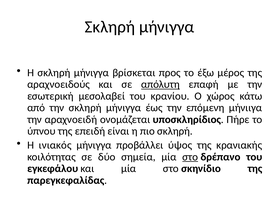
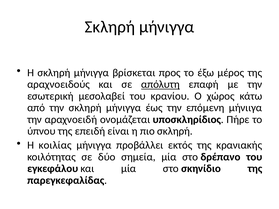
ινιακός: ινιακός -> κοιλίας (55, 145)
ύψος: ύψος -> εκτός (180, 145)
στο underline: present -> none (190, 157)
